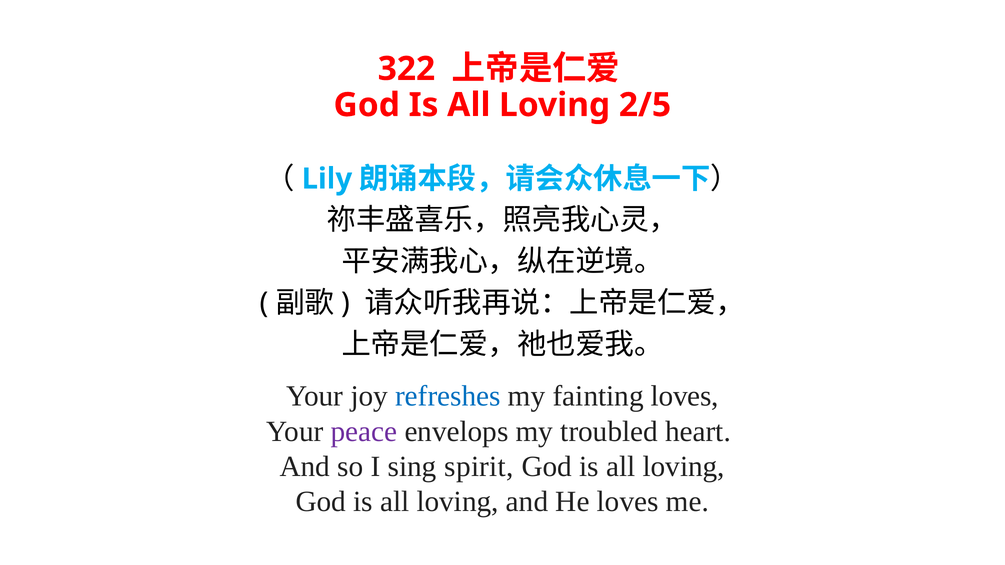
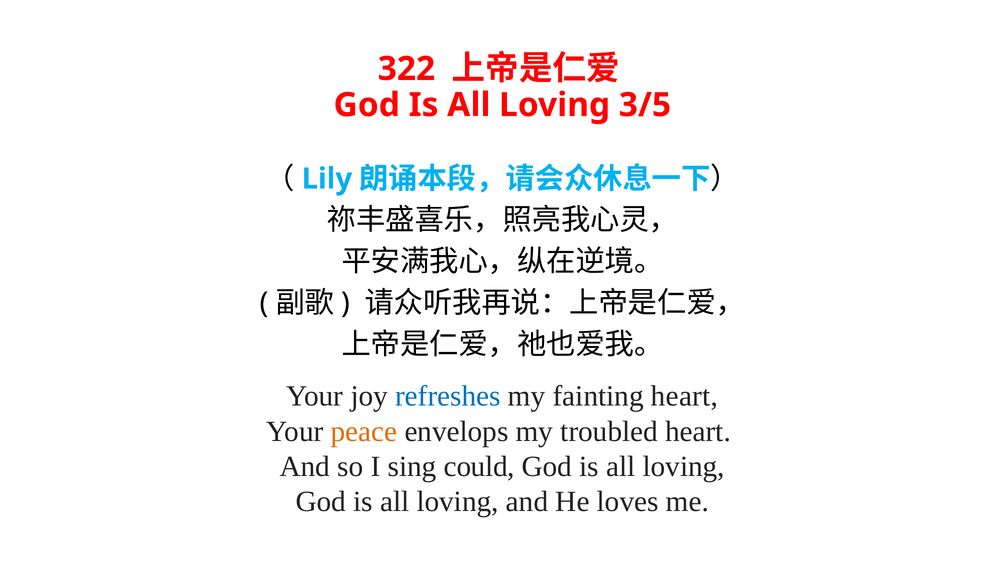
2/5: 2/5 -> 3/5 (645, 105)
fainting loves: loves -> heart (684, 396)
peace colour: purple -> orange (364, 432)
spirit: spirit -> could (479, 467)
